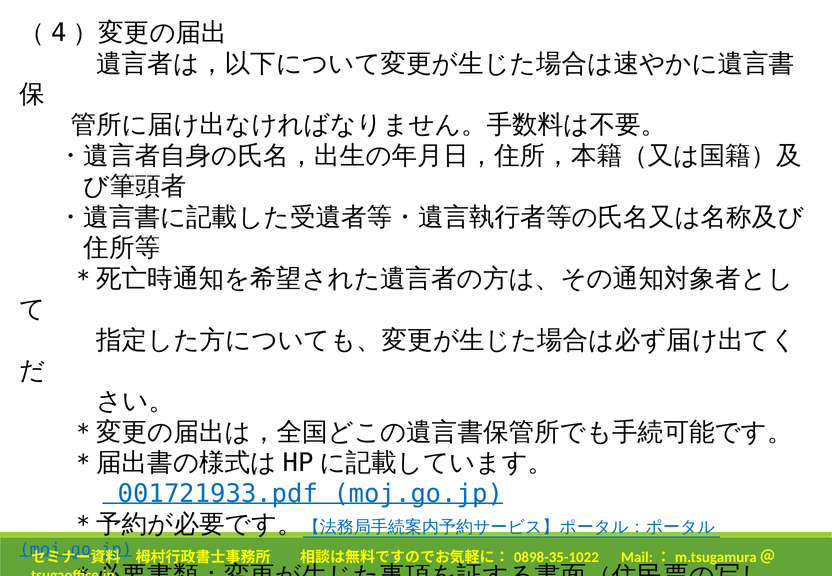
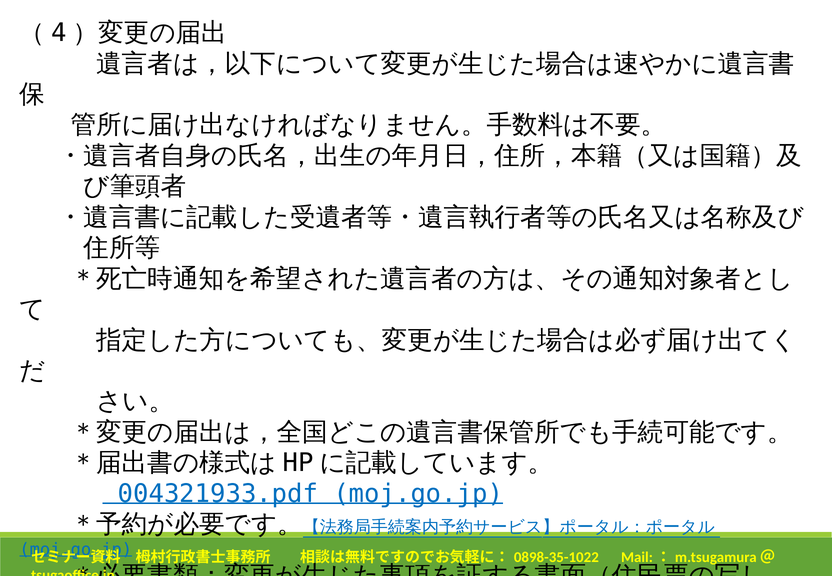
001721933.pdf: 001721933.pdf -> 004321933.pdf (218, 494)
